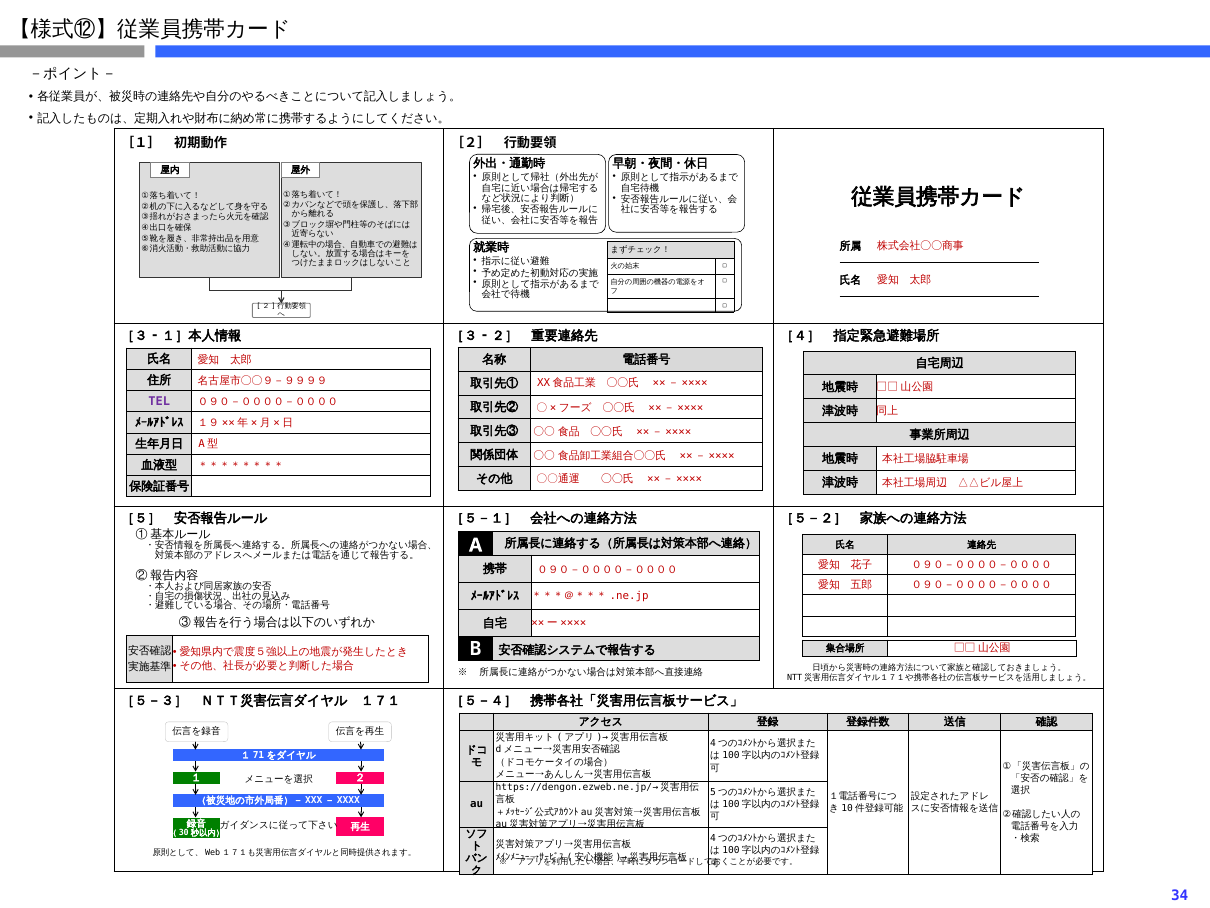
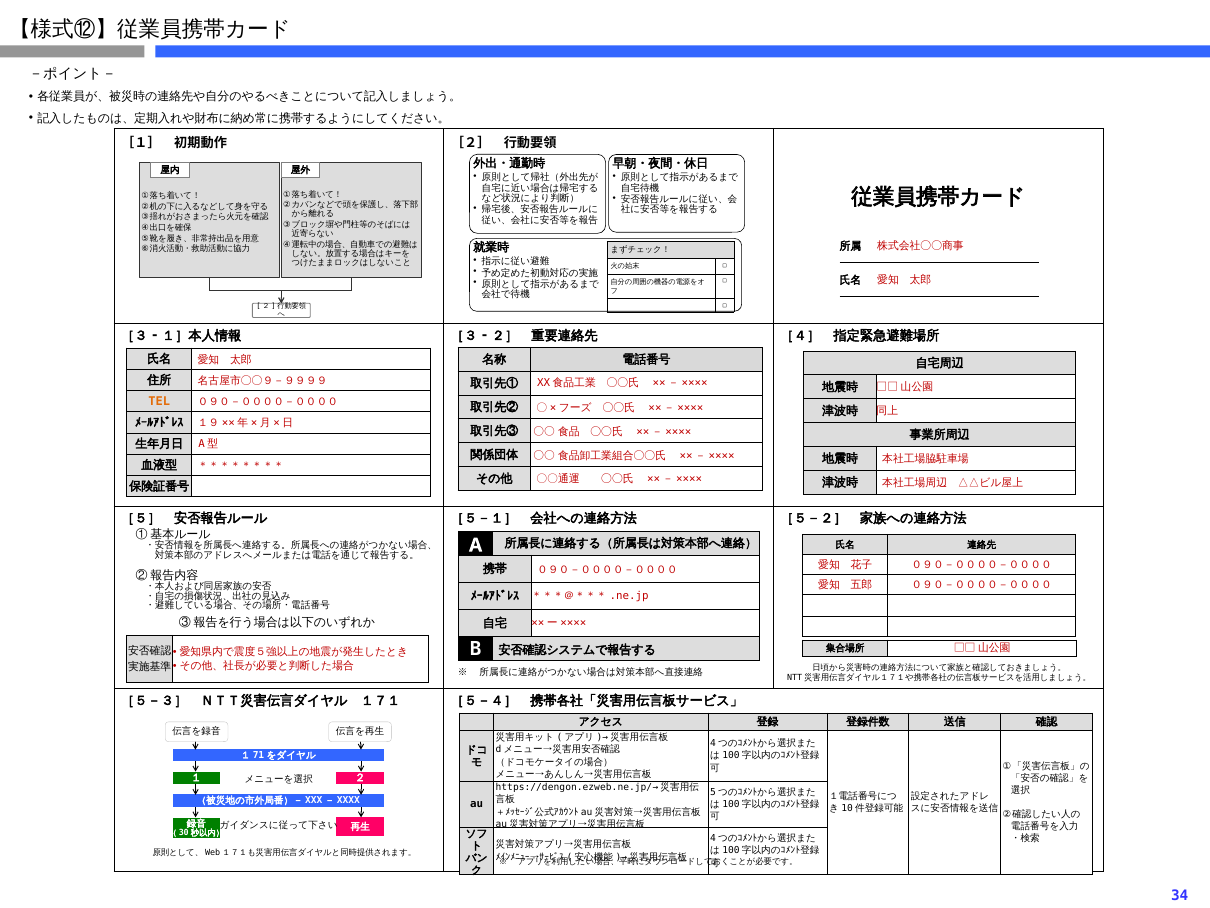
TEL colour: purple -> orange (159, 401)
